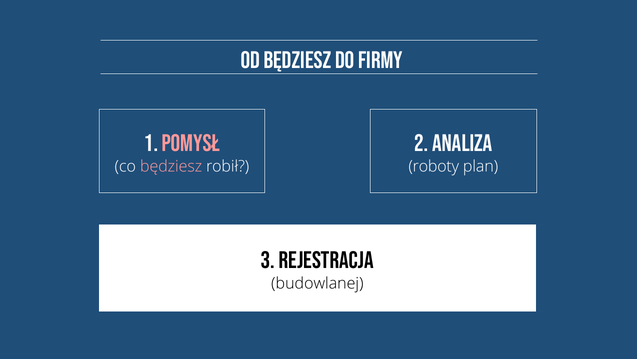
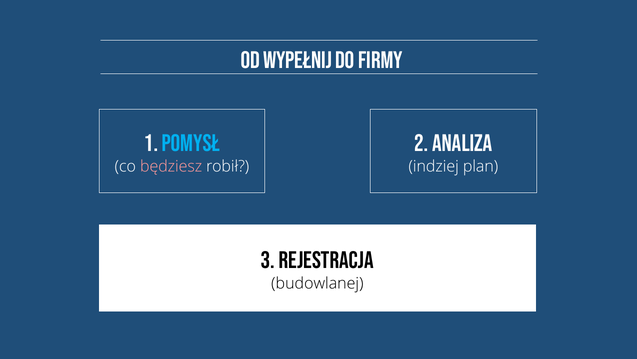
od będziesz: będziesz -> wypełnij (298, 60)
pomysł colour: pink -> light blue (191, 143)
roboty: roboty -> indziej (434, 166)
